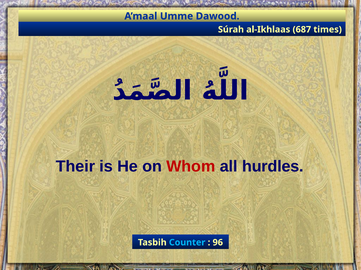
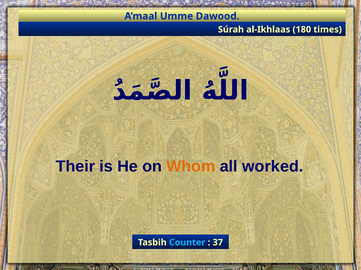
687: 687 -> 180 (302, 30)
Whom colour: red -> orange (191, 167)
hurdles: hurdles -> worked (273, 167)
96: 96 -> 37 (218, 243)
